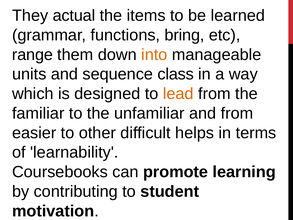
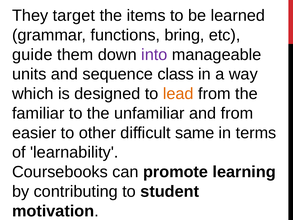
actual: actual -> target (74, 16)
range: range -> guide (32, 55)
into colour: orange -> purple (154, 55)
helps: helps -> same (195, 133)
